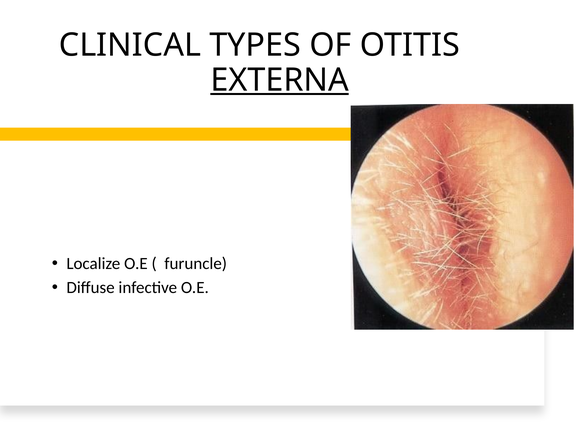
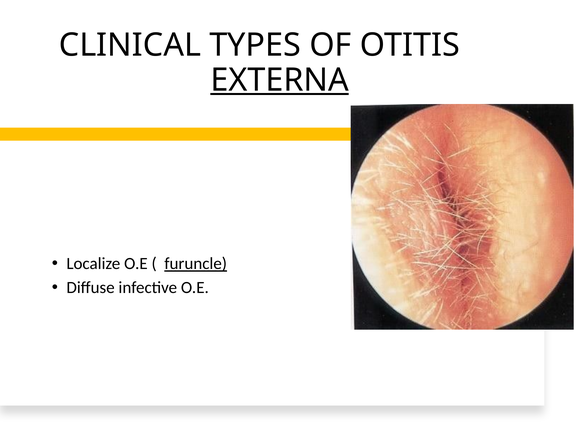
furuncle underline: none -> present (196, 263)
